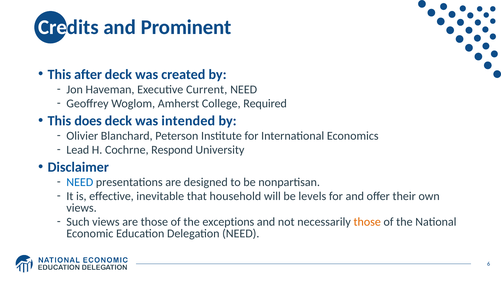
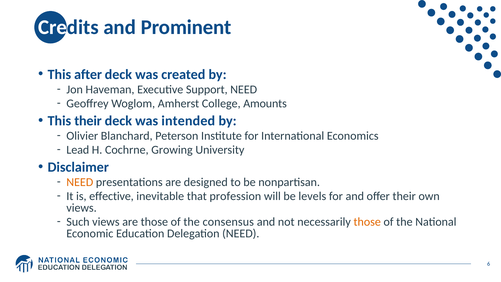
Current: Current -> Support (207, 89)
Required: Required -> Amounts (265, 103)
This does: does -> their (88, 121)
Respond: Respond -> Growing (172, 150)
NEED colour: blue -> orange (80, 182)
household: household -> profession (235, 196)
exceptions: exceptions -> consensus (228, 222)
